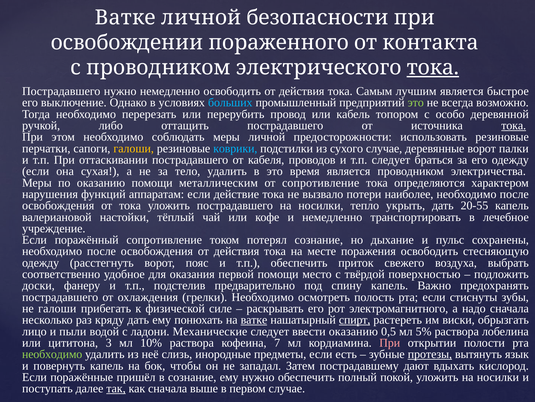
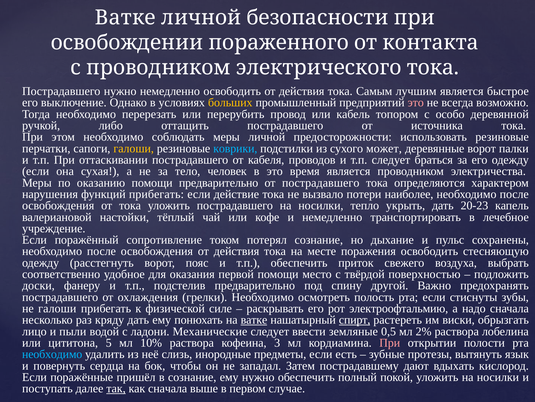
тока underline: present -> none (433, 68)
больших colour: light blue -> yellow (230, 103)
это colour: light green -> pink (416, 103)
тока underline: present -> none (514, 125)
сухого случае: случае -> может (384, 148)
тело удалить: удалить -> человек (227, 171)
помощи металлическим: металлическим -> предварительно (219, 182)
от сопротивление: сопротивление -> пострадавшего (321, 182)
функций аппаратам: аппаратам -> прибегать (156, 194)
20-55: 20-55 -> 20-23 (474, 205)
спину капель: капель -> другой (390, 285)
электромагнитного: электромагнитного -> электроофтальмию (399, 308)
ввести оказанию: оказанию -> земляные (353, 331)
5%: 5% -> 2% (424, 331)
3: 3 -> 5 (109, 342)
7: 7 -> 3 (277, 342)
необходимо colour: light green -> light blue (52, 354)
протезы underline: present -> none (430, 354)
повернуть капель: капель -> сердца (107, 365)
